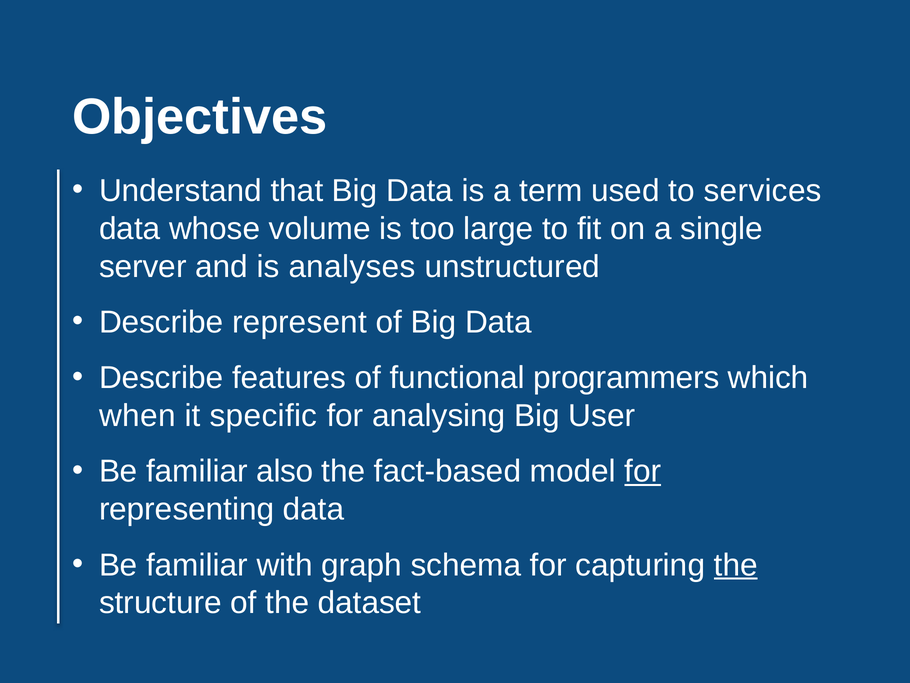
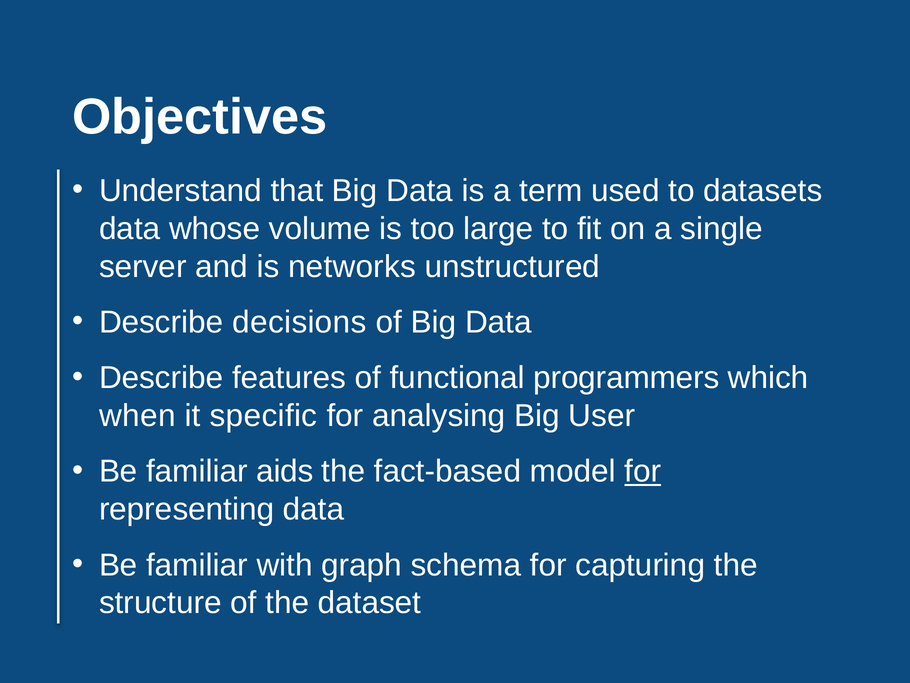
services: services -> datasets (763, 191)
analyses: analyses -> networks (352, 266)
represent: represent -> decisions (299, 322)
also: also -> aids (285, 471)
the underline: present -> none (736, 565)
